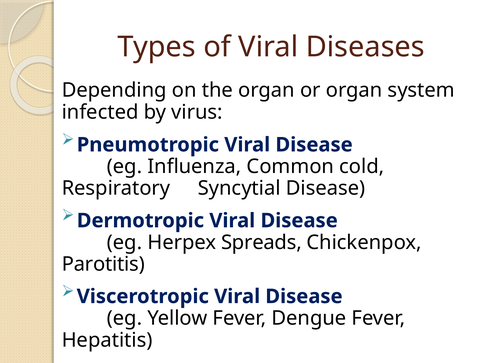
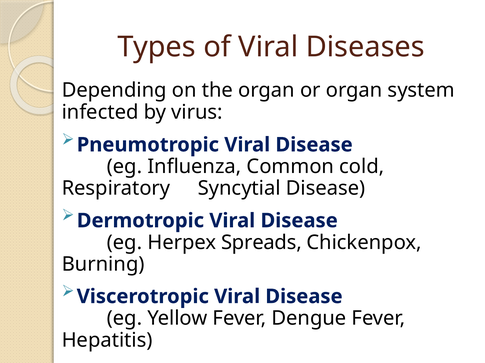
Parotitis: Parotitis -> Burning (103, 265)
